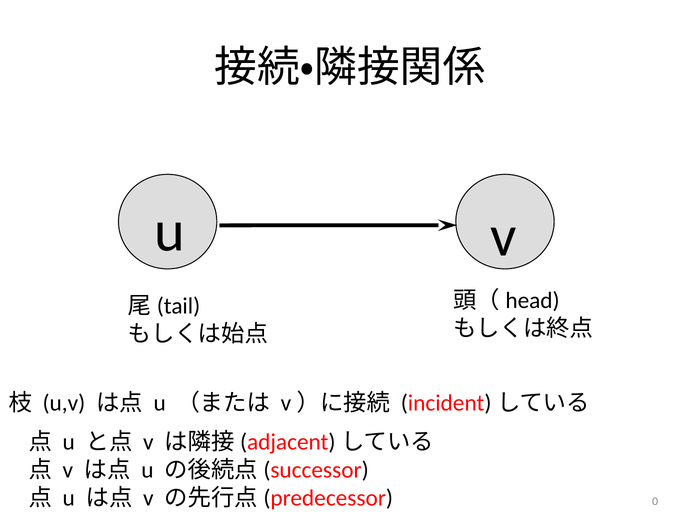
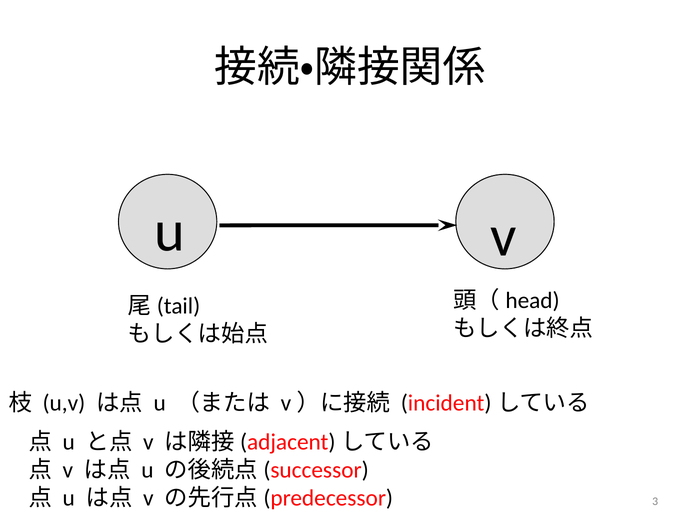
0: 0 -> 3 (655, 501)
